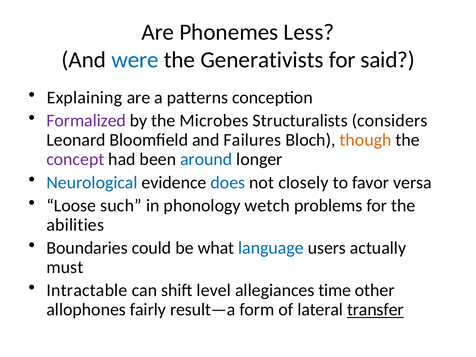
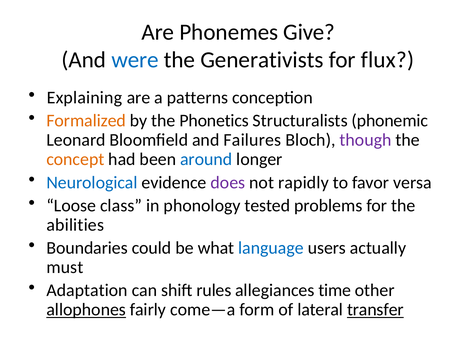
Less: Less -> Give (309, 32)
said: said -> flux (388, 60)
Formalized colour: purple -> orange (86, 121)
Microbes: Microbes -> Phonetics (214, 121)
considers: considers -> phonemic (390, 121)
though colour: orange -> purple (366, 140)
concept colour: purple -> orange (75, 159)
does colour: blue -> purple (228, 182)
closely: closely -> rapidly (303, 182)
such: such -> class (121, 206)
wetch: wetch -> tested (267, 206)
Intractable: Intractable -> Adaptation (87, 290)
level: level -> rules (214, 290)
allophones underline: none -> present (86, 310)
result—a: result—a -> come—a (203, 310)
